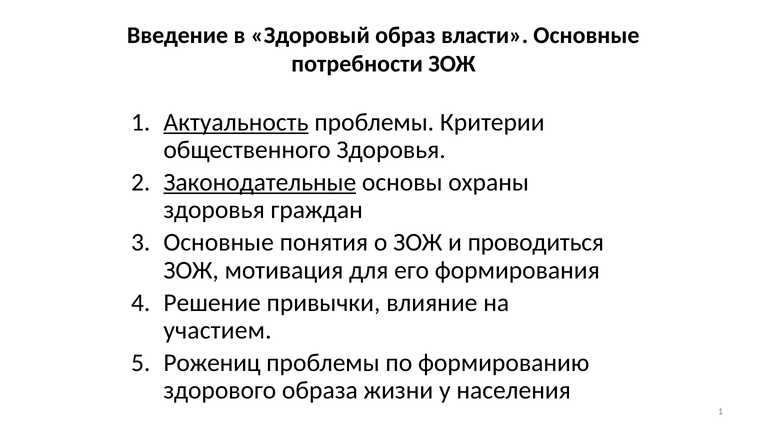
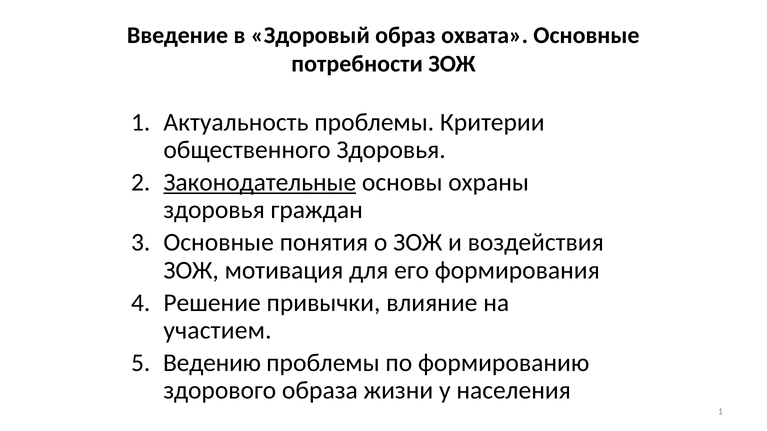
власти: власти -> охвата (485, 35)
Актуальность underline: present -> none (236, 122)
проводиться: проводиться -> воздействия (536, 243)
Рожениц: Рожениц -> Ведению (212, 363)
